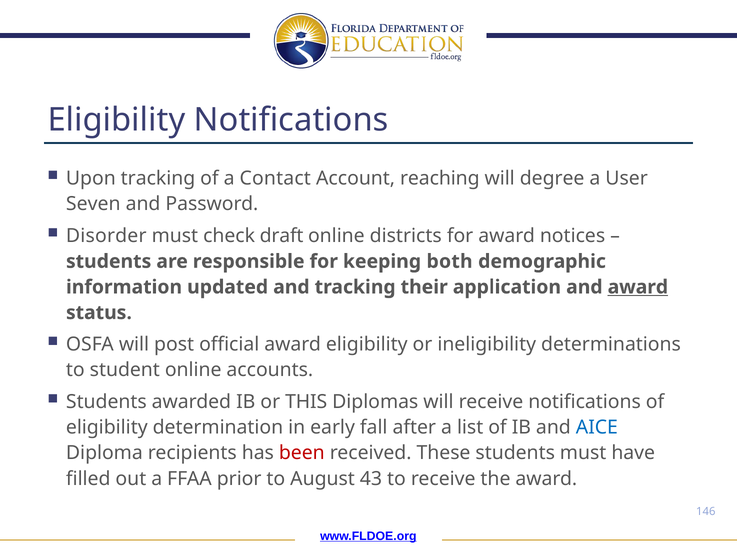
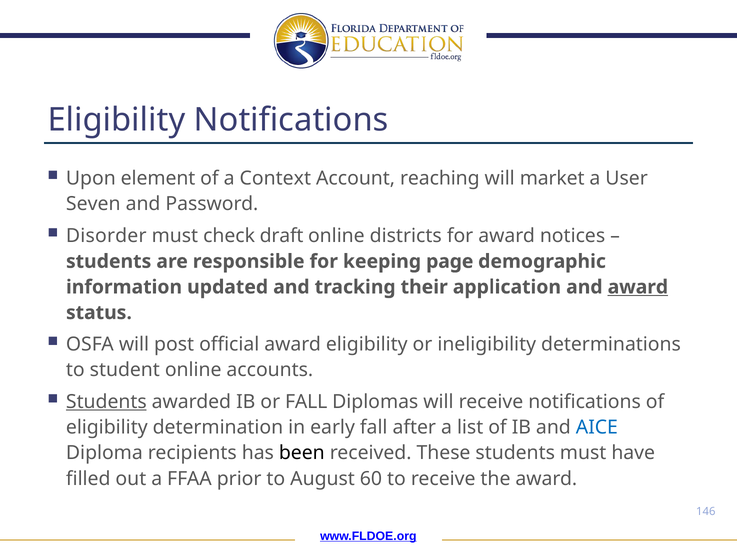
Upon tracking: tracking -> element (158, 179)
Contact: Contact -> Context (275, 179)
degree: degree -> market (552, 179)
both: both -> page (450, 262)
Students underline: none -> present (106, 402)
or THIS: THIS -> FALL (306, 402)
been colour: red -> black (302, 454)
43: 43 -> 60 (371, 479)
